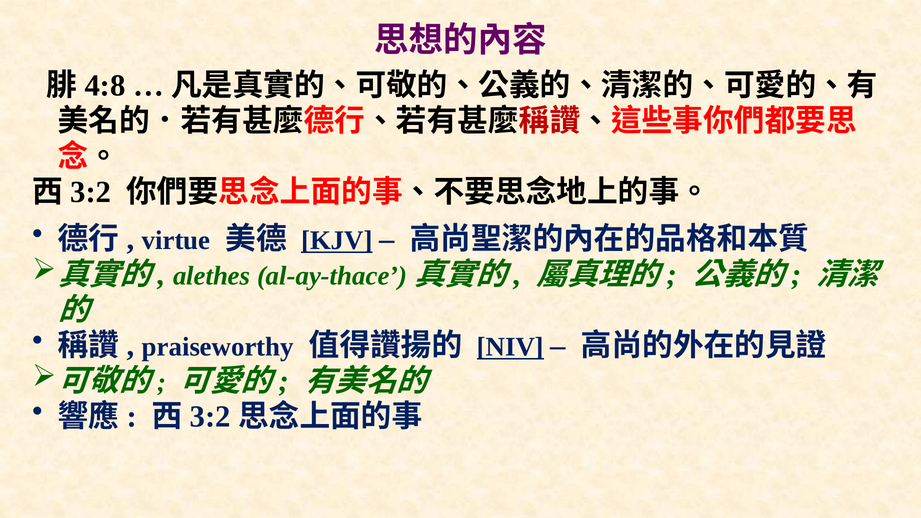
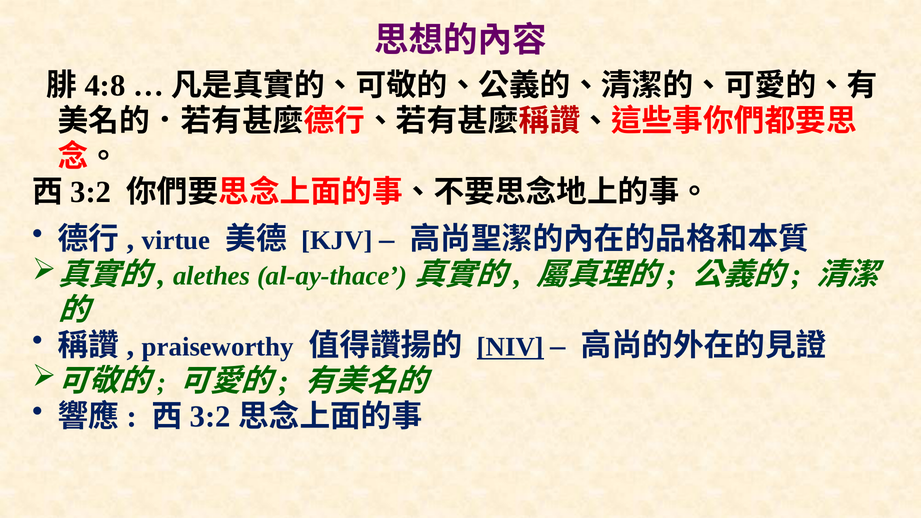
KJV underline: present -> none (337, 241)
